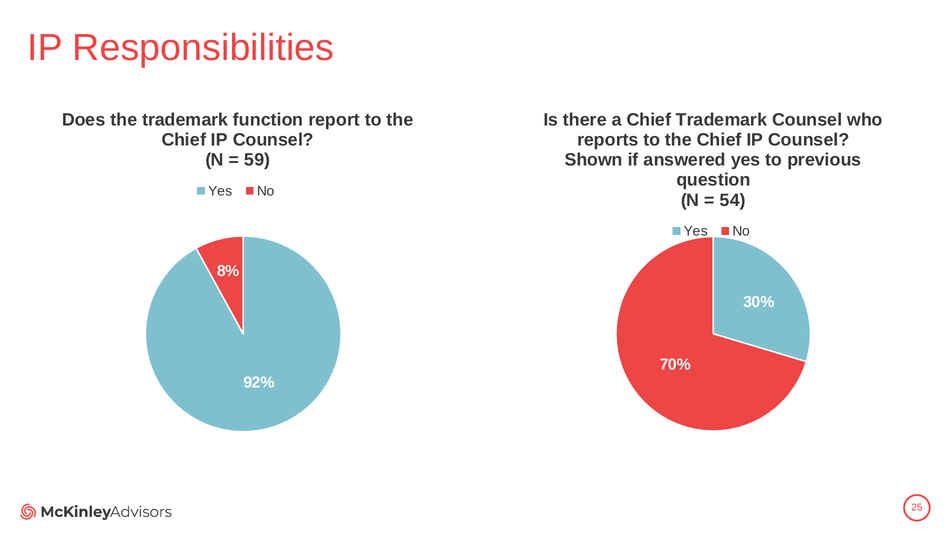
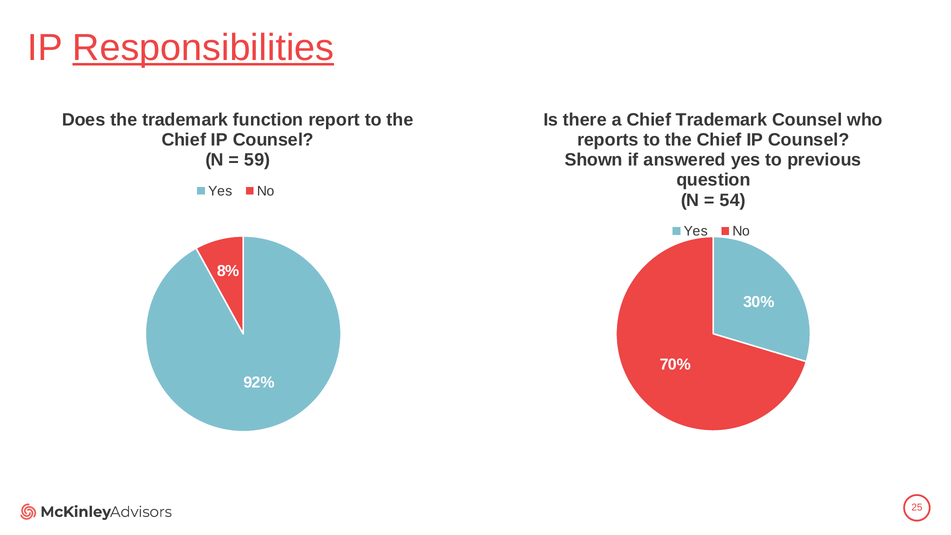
Responsibilities underline: none -> present (203, 48)
